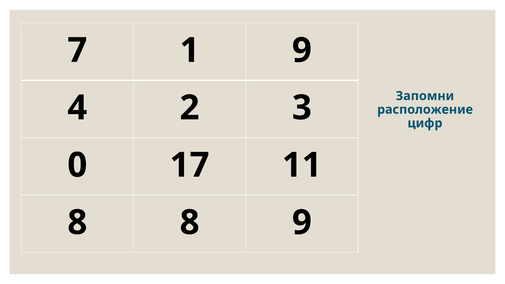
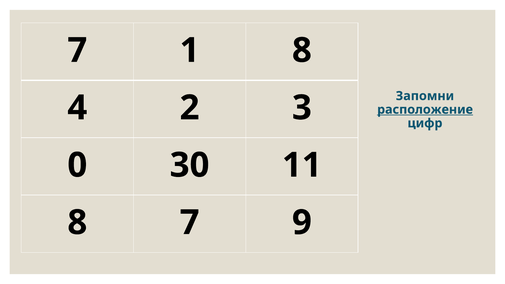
1 9: 9 -> 8 (302, 50)
расположение underline: none -> present (425, 110)
17: 17 -> 30 (190, 165)
8 8: 8 -> 7 (190, 223)
